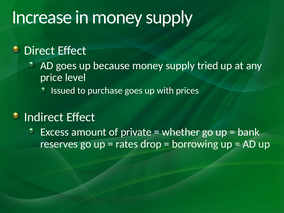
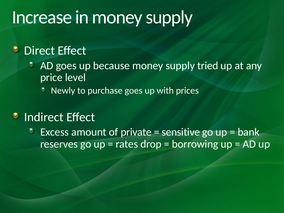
Issued: Issued -> Newly (63, 91)
whether: whether -> sensitive (181, 132)
